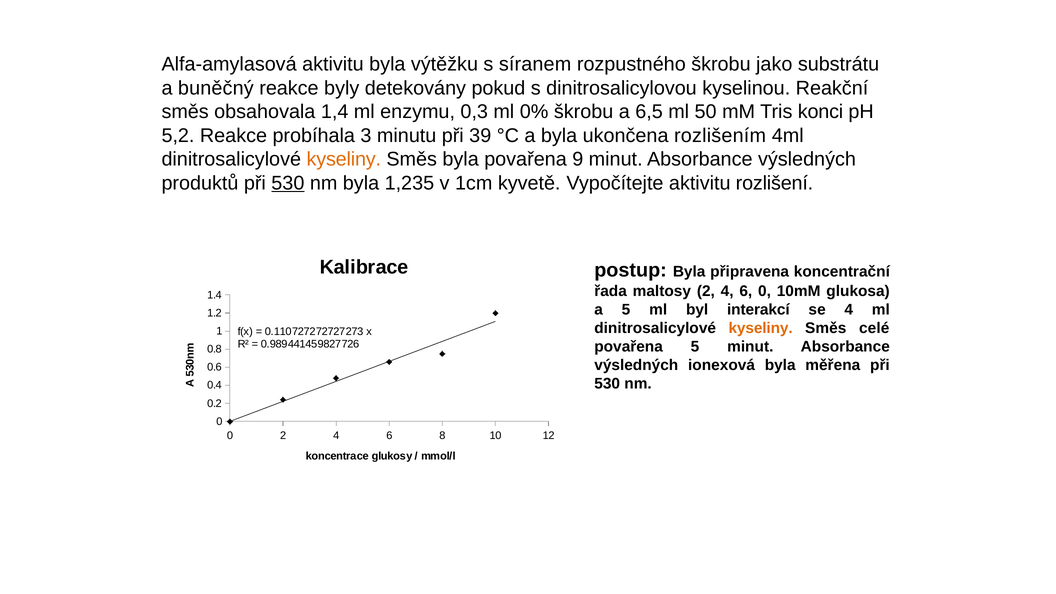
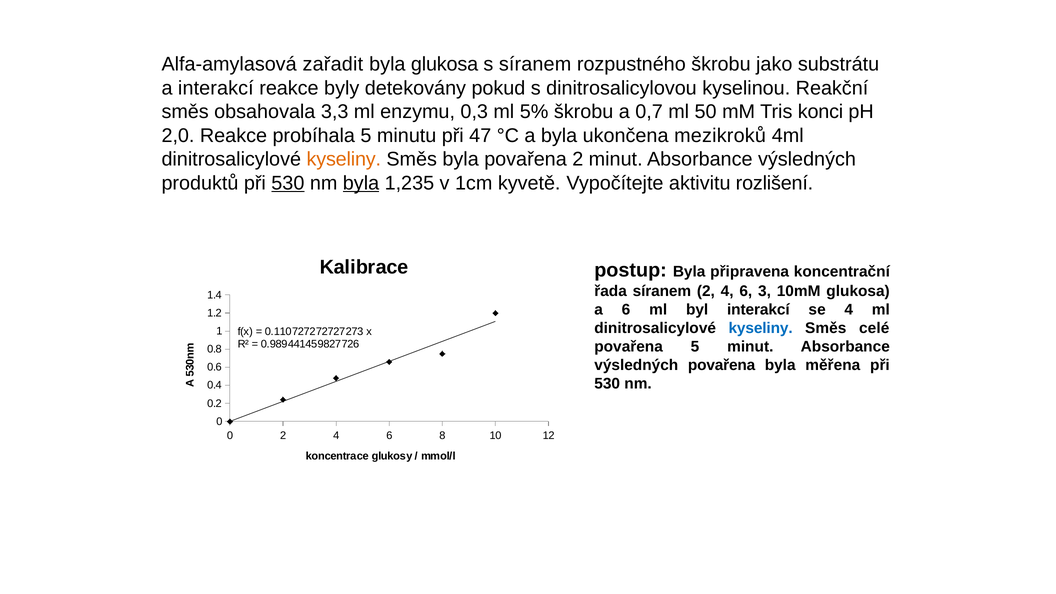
Alfa-amylasová aktivitu: aktivitu -> zařadit (333, 64)
byla výtěžku: výtěžku -> glukosa (445, 64)
a buněčný: buněčný -> interakcí (216, 88)
1,4: 1,4 -> 3,3 (335, 112)
0%: 0% -> 5% (534, 112)
6,5: 6,5 -> 0,7 (649, 112)
5,2: 5,2 -> 2,0 (178, 136)
probíhala 3: 3 -> 5 (366, 136)
39: 39 -> 47 (480, 136)
rozlišením: rozlišením -> mezikroků (720, 136)
povařena 9: 9 -> 2 (578, 159)
byla underline: none -> present (361, 183)
řada maltosy: maltosy -> síranem (662, 291)
6 0: 0 -> 3 (765, 291)
5: 5 -> 6 (626, 310)
kyseliny colour: orange -> blue (761, 328)
výsledných ionexová: ionexová -> povařena (722, 365)
